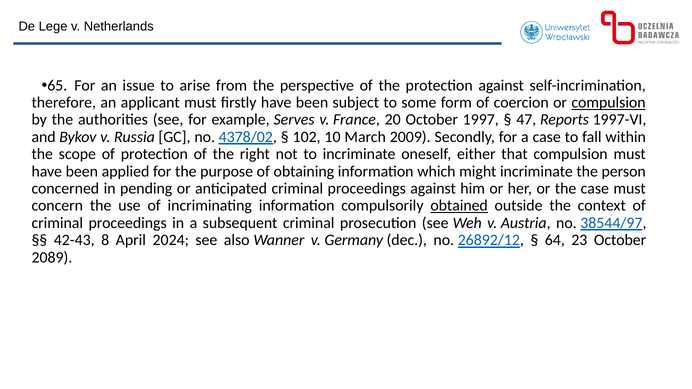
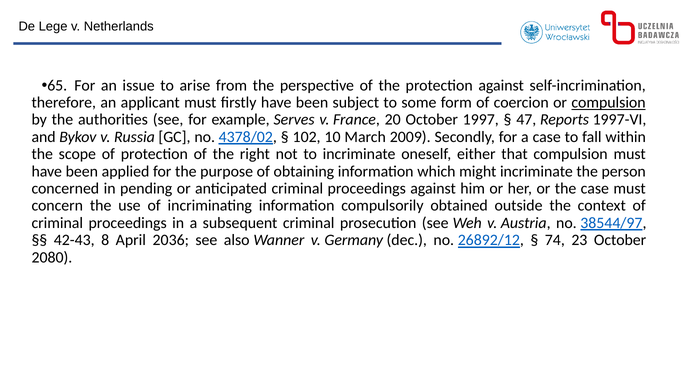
obtained underline: present -> none (459, 206)
2024: 2024 -> 2036 (171, 240)
64: 64 -> 74 (555, 240)
2089: 2089 -> 2080 (52, 258)
